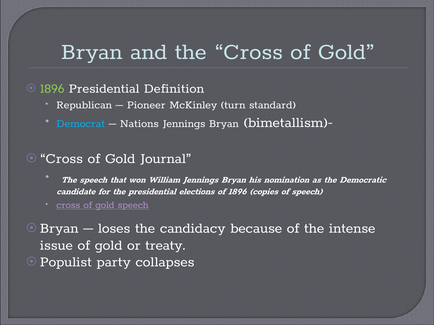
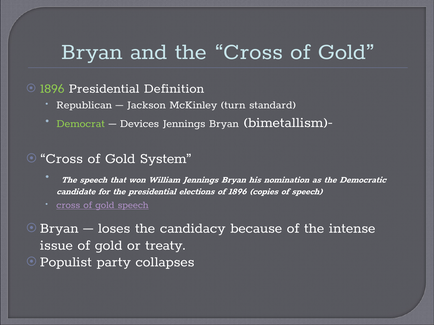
Pioneer: Pioneer -> Jackson (146, 105)
Democrat colour: light blue -> light green (81, 123)
Nations: Nations -> Devices (139, 123)
Journal: Journal -> System (166, 158)
